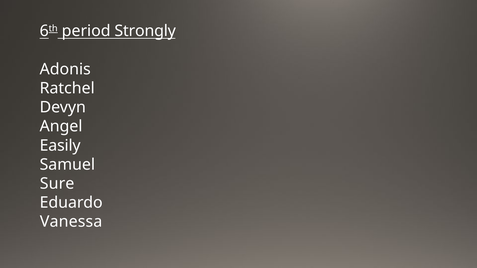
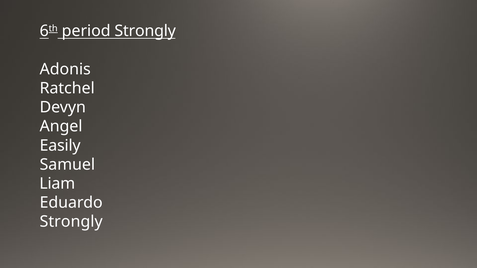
Sure: Sure -> Liam (57, 184)
Vanessa: Vanessa -> Strongly (71, 222)
